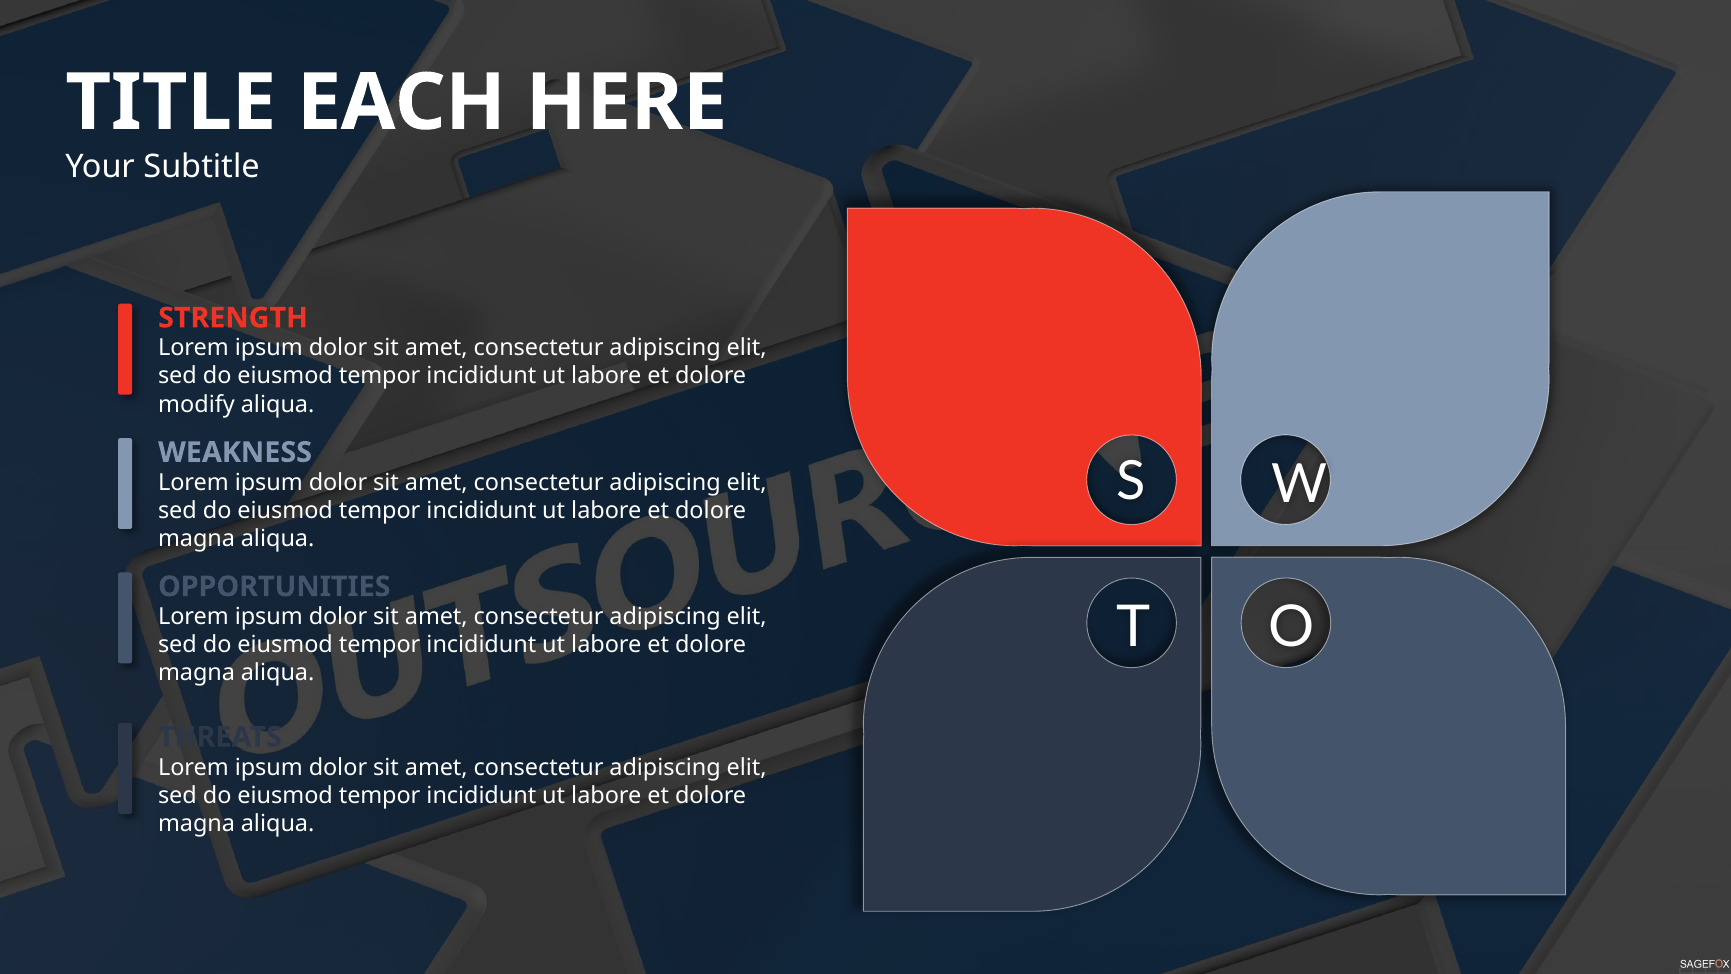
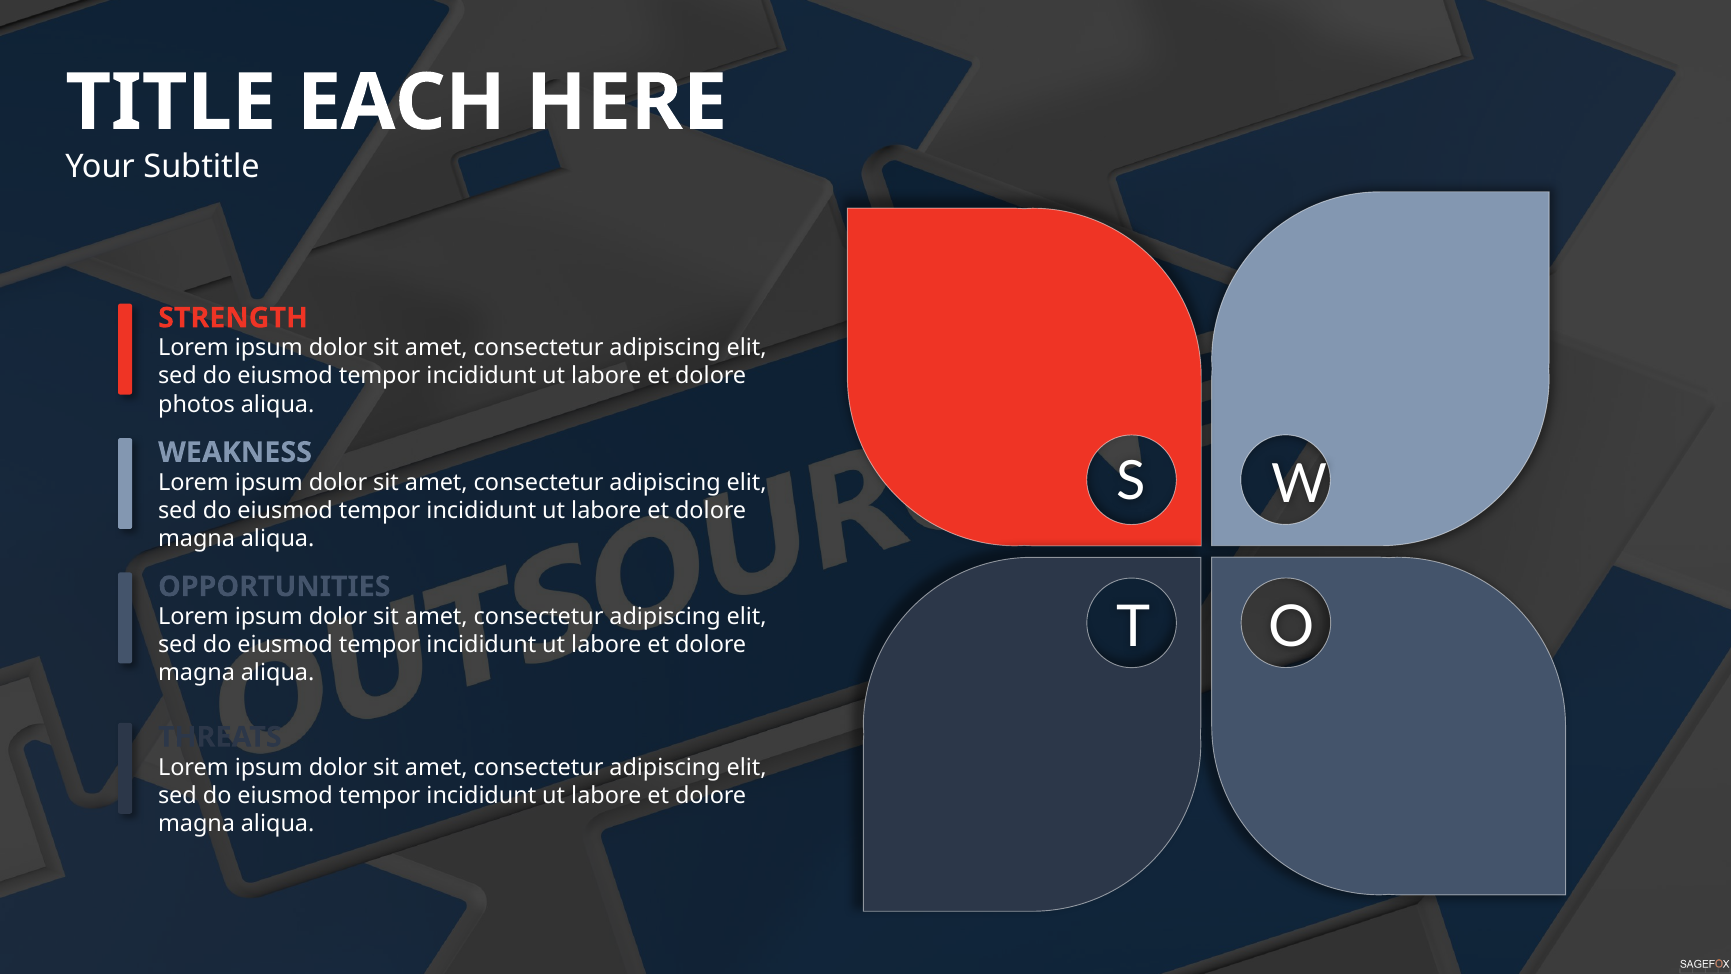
modify: modify -> photos (197, 404)
